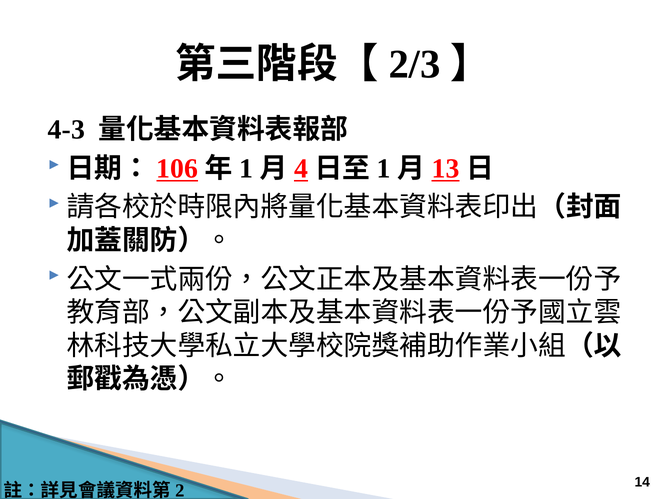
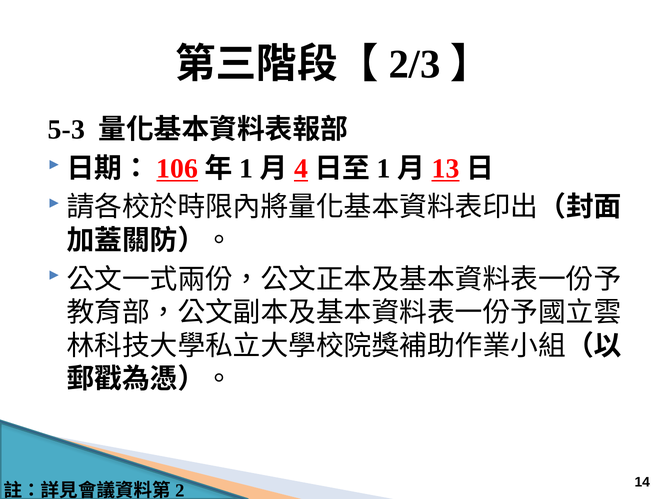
4-3: 4-3 -> 5-3 (66, 130)
